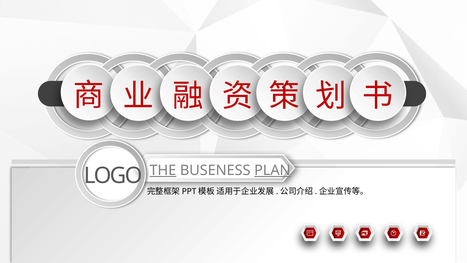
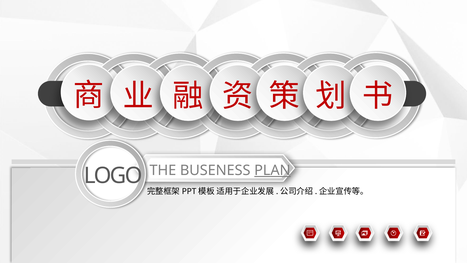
THE underline: present -> none (163, 170)
